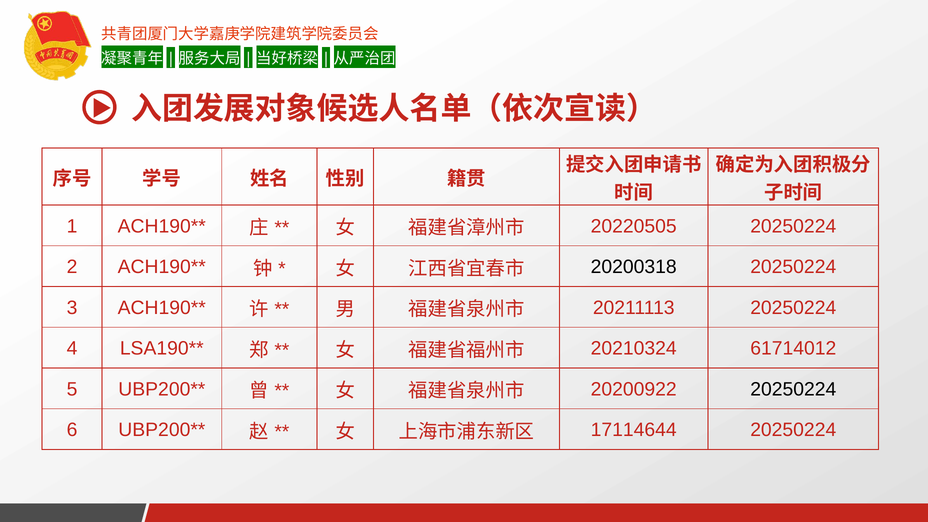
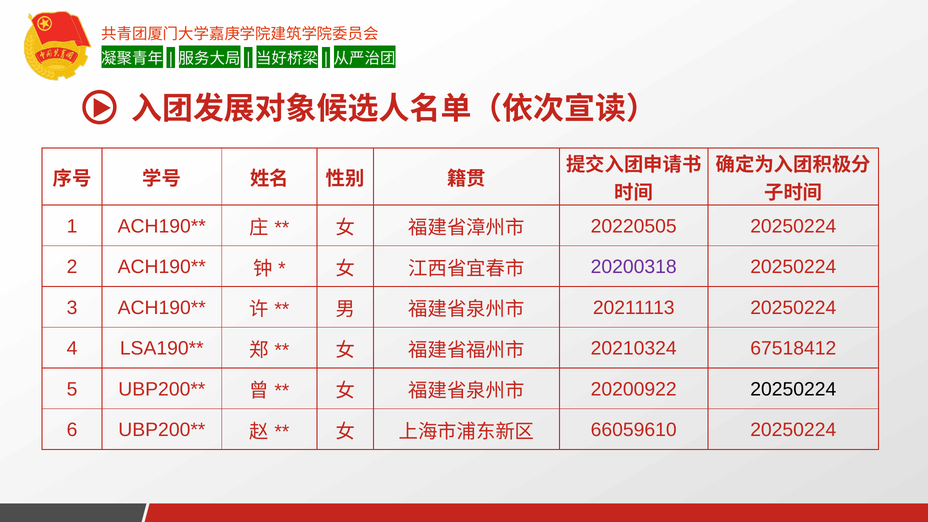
20200318 colour: black -> purple (634, 267)
61714012: 61714012 -> 67518412 (793, 348)
17114644: 17114644 -> 66059610 (634, 430)
